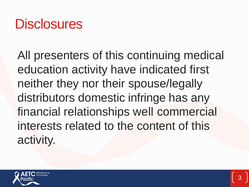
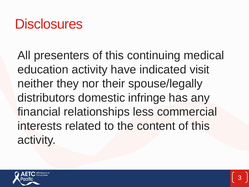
first: first -> visit (200, 69)
well: well -> less (143, 112)
